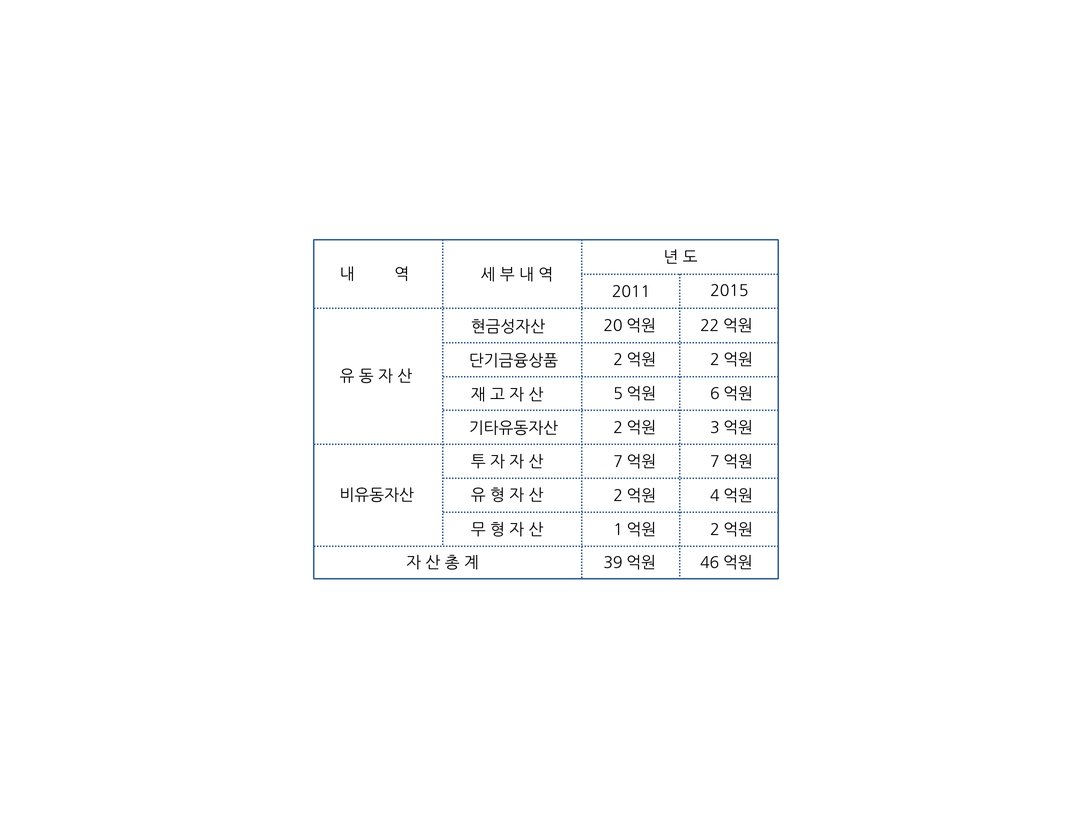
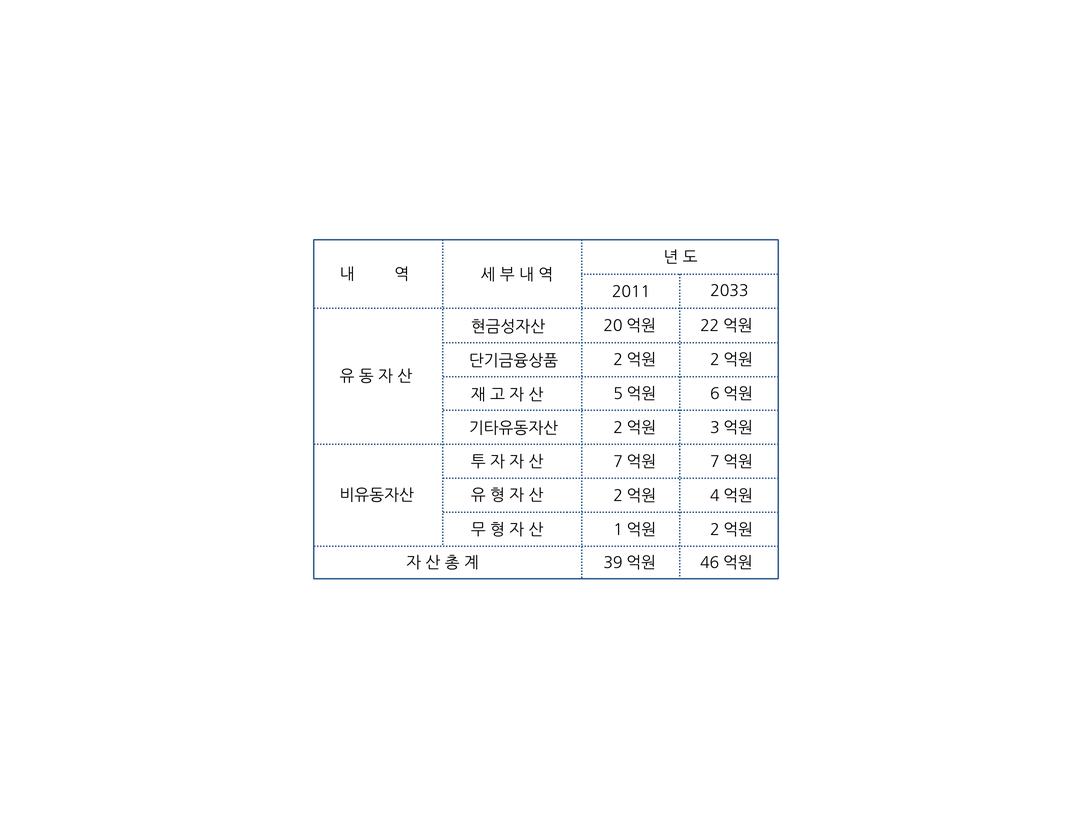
2015: 2015 -> 2033 (729, 291)
